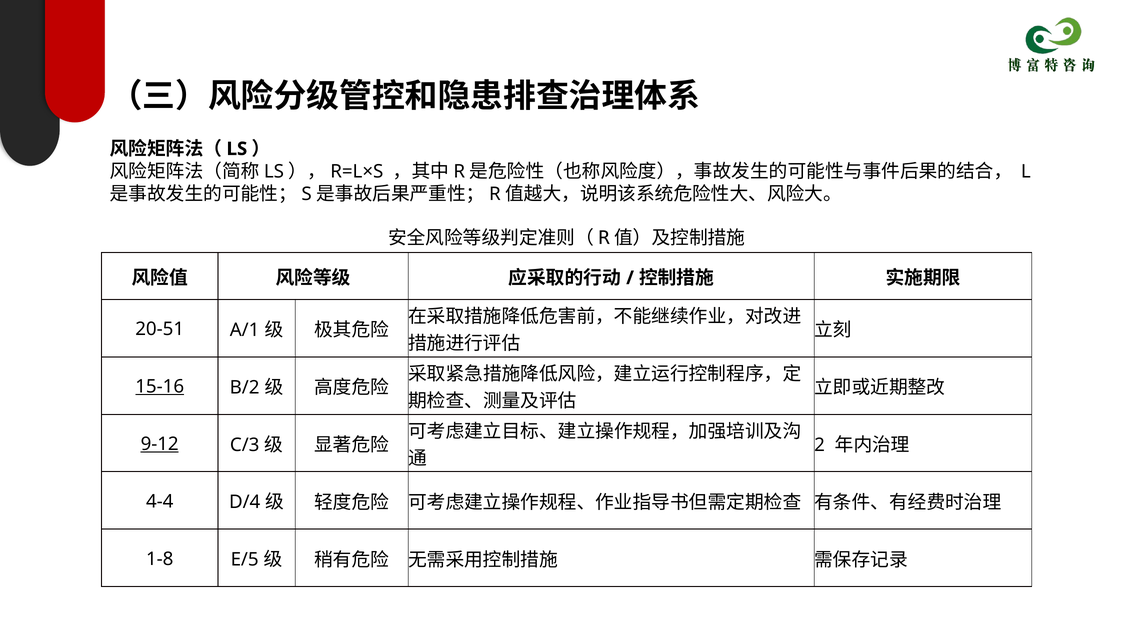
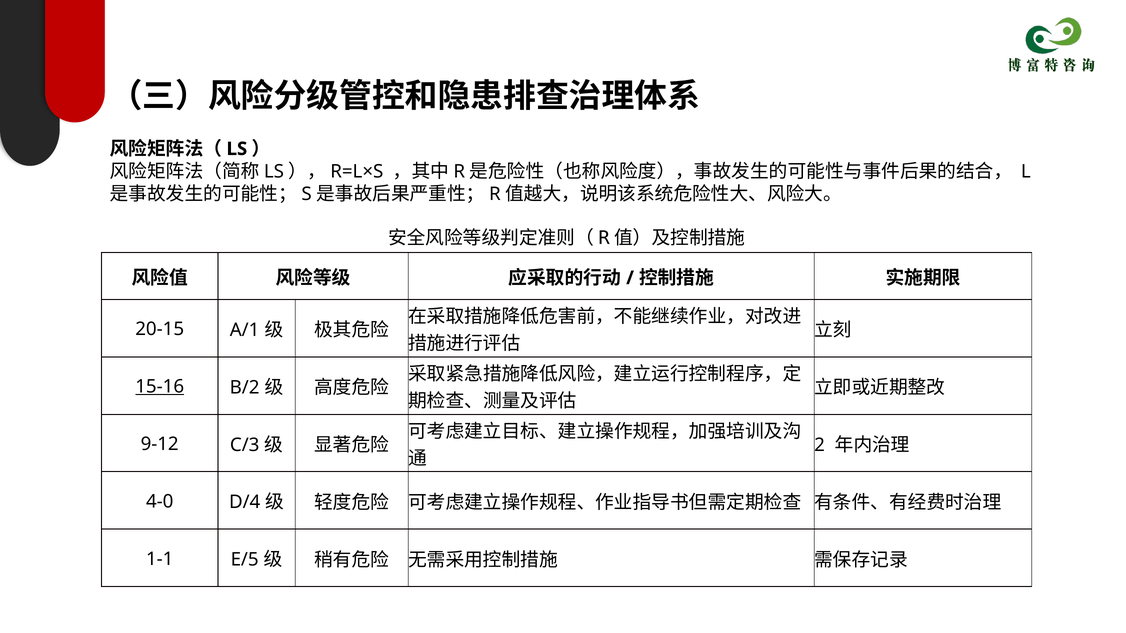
20-51: 20-51 -> 20-15 (160, 329)
9-12 underline: present -> none (160, 444)
4-4: 4-4 -> 4-0 (160, 502)
1-8: 1-8 -> 1-1 (160, 559)
